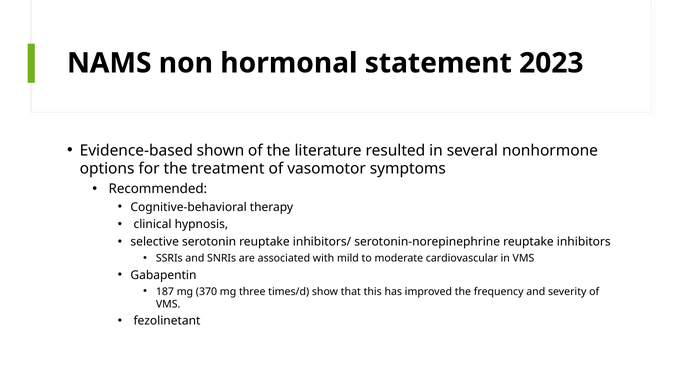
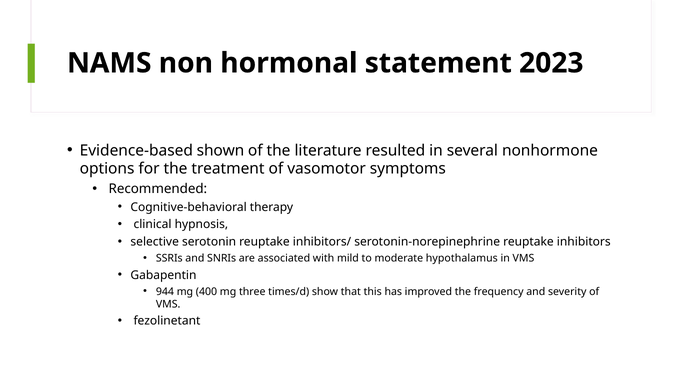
cardiovascular: cardiovascular -> hypothalamus (462, 258)
187: 187 -> 944 (165, 291)
370: 370 -> 400 (206, 291)
